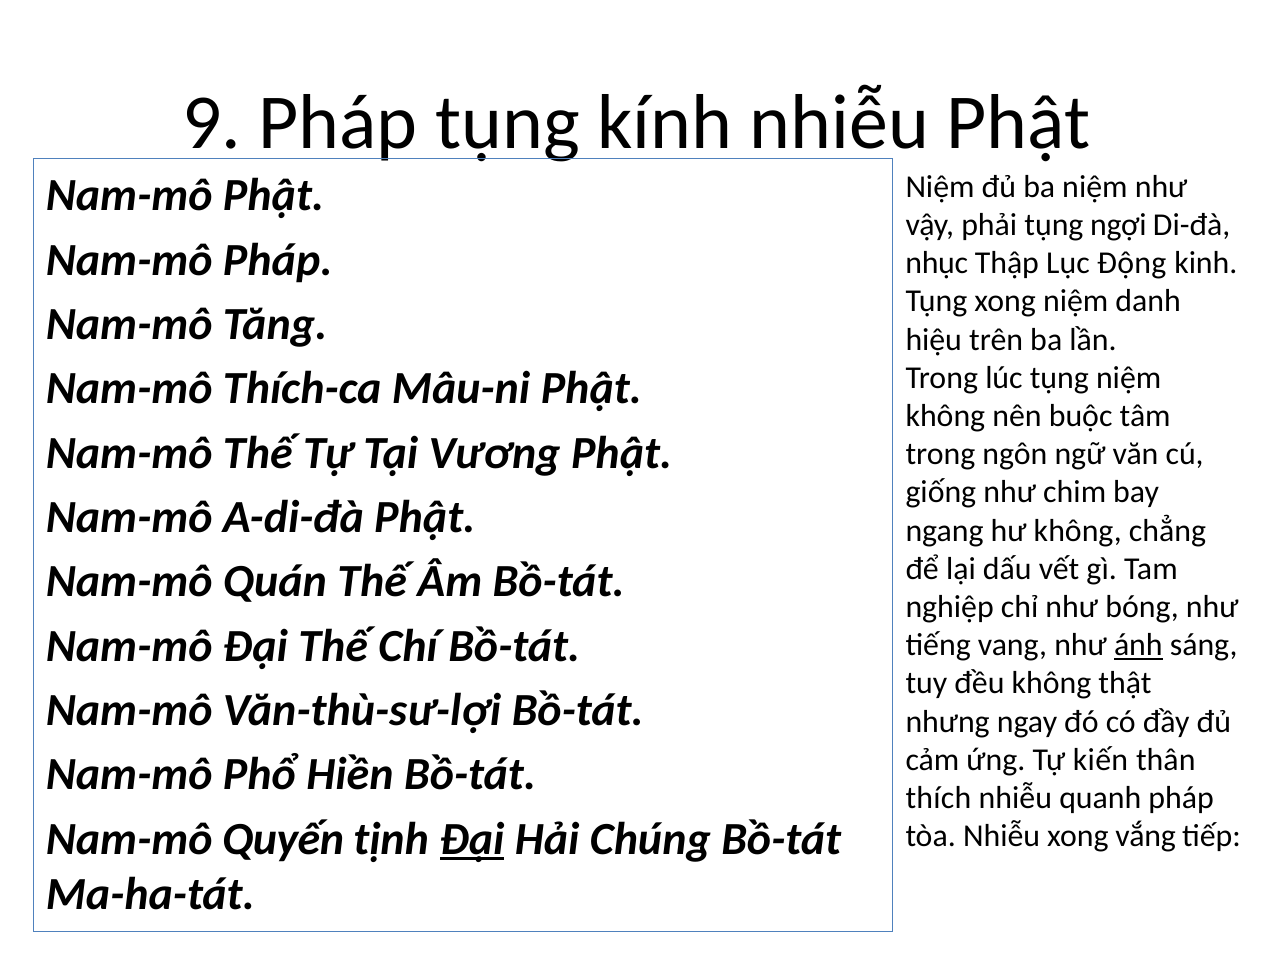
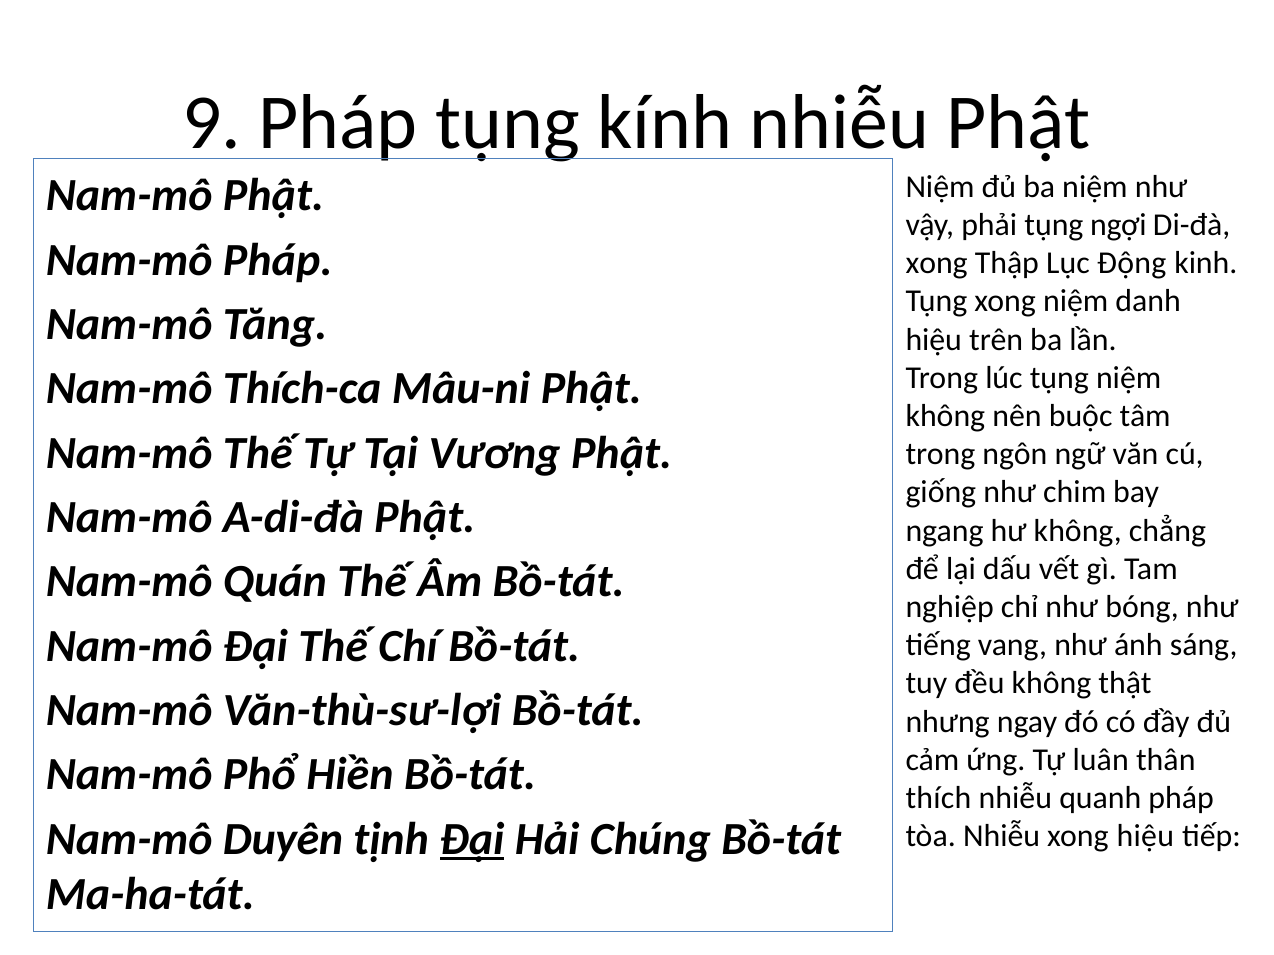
nhục: nhục -> xong (937, 263)
ánh underline: present -> none (1138, 645)
kiến: kiến -> luân (1101, 760)
Quyến: Quyến -> Duyên (283, 839)
xong vắng: vắng -> hiệu (1145, 837)
